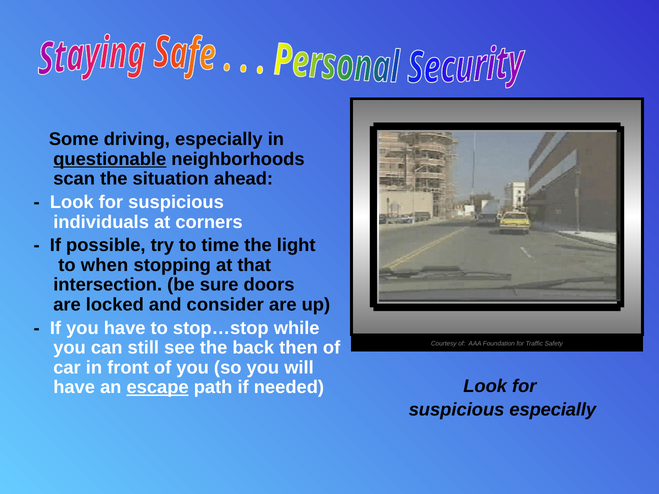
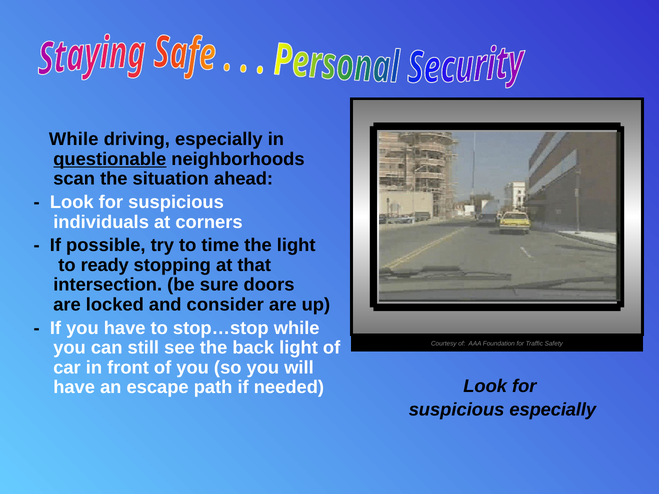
Some: Some -> While (74, 139)
when: when -> ready (105, 265)
back then: then -> light (299, 348)
escape underline: present -> none (158, 388)
